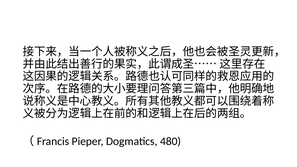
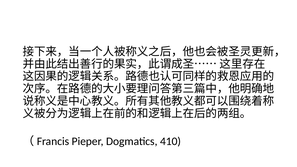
480: 480 -> 410 (171, 141)
